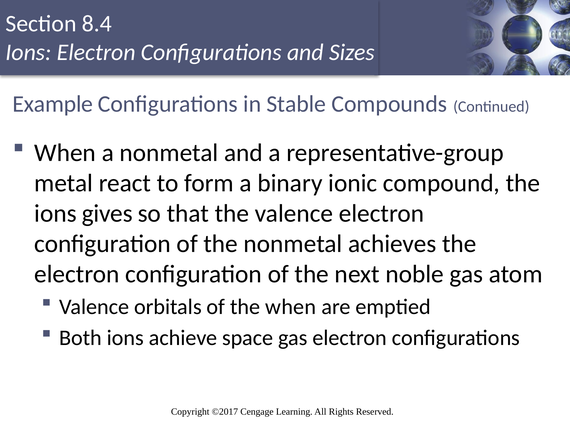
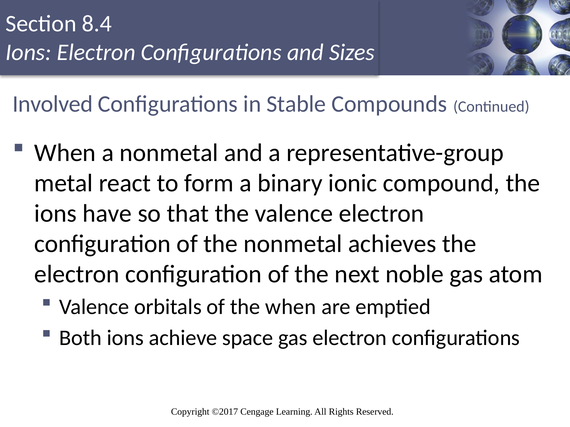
Example: Example -> Involved (53, 104)
gives: gives -> have (107, 214)
